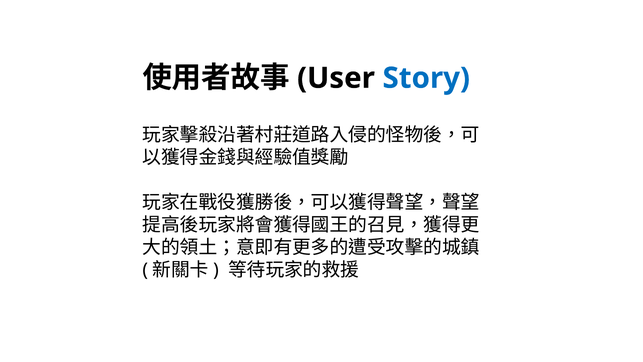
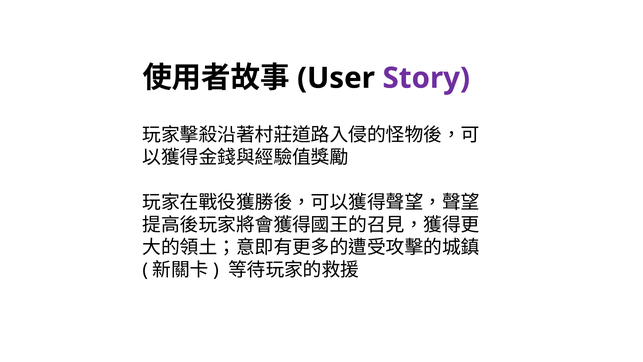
Story colour: blue -> purple (426, 78)
